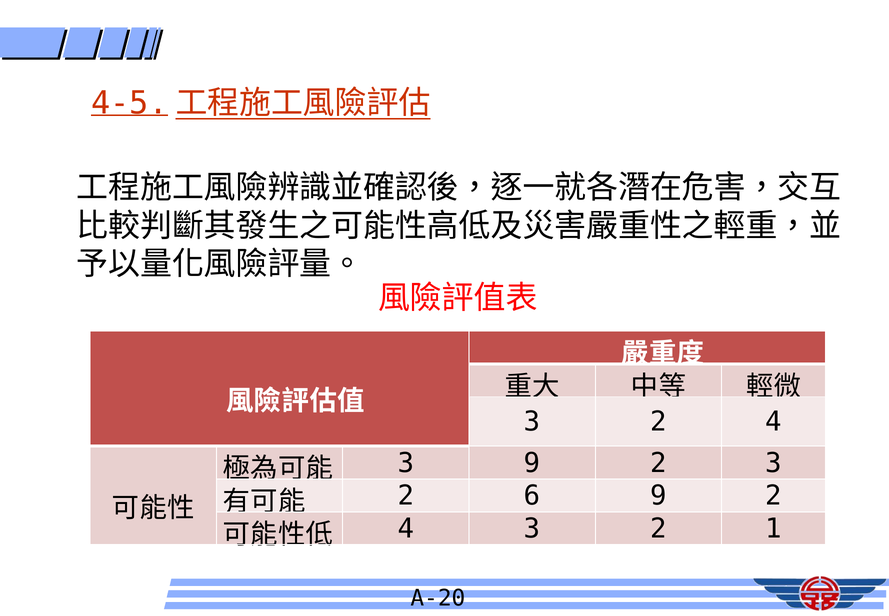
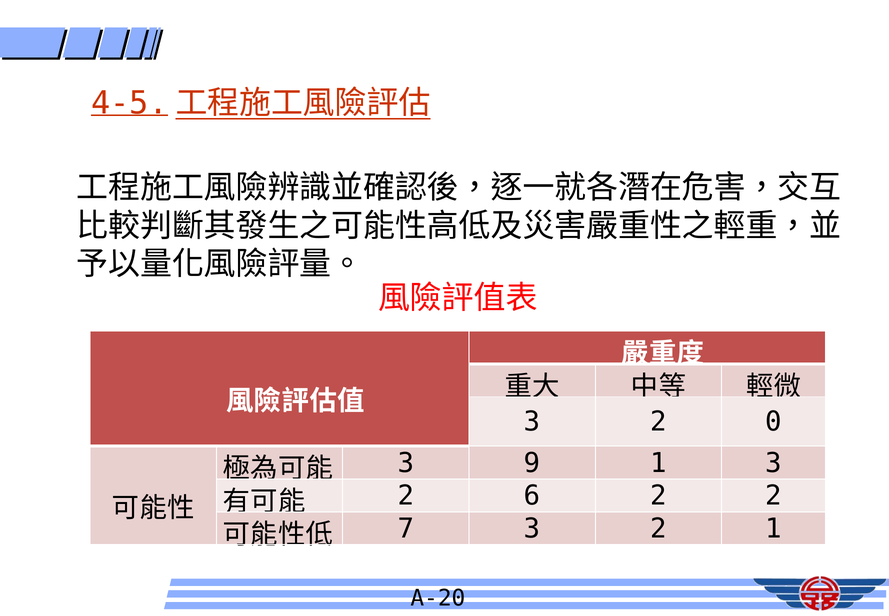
2 4: 4 -> 0 (774, 421)
3 9 2: 2 -> 1 (659, 463)
6 9: 9 -> 2 (659, 495)
4: 4 -> 7 (406, 528)
